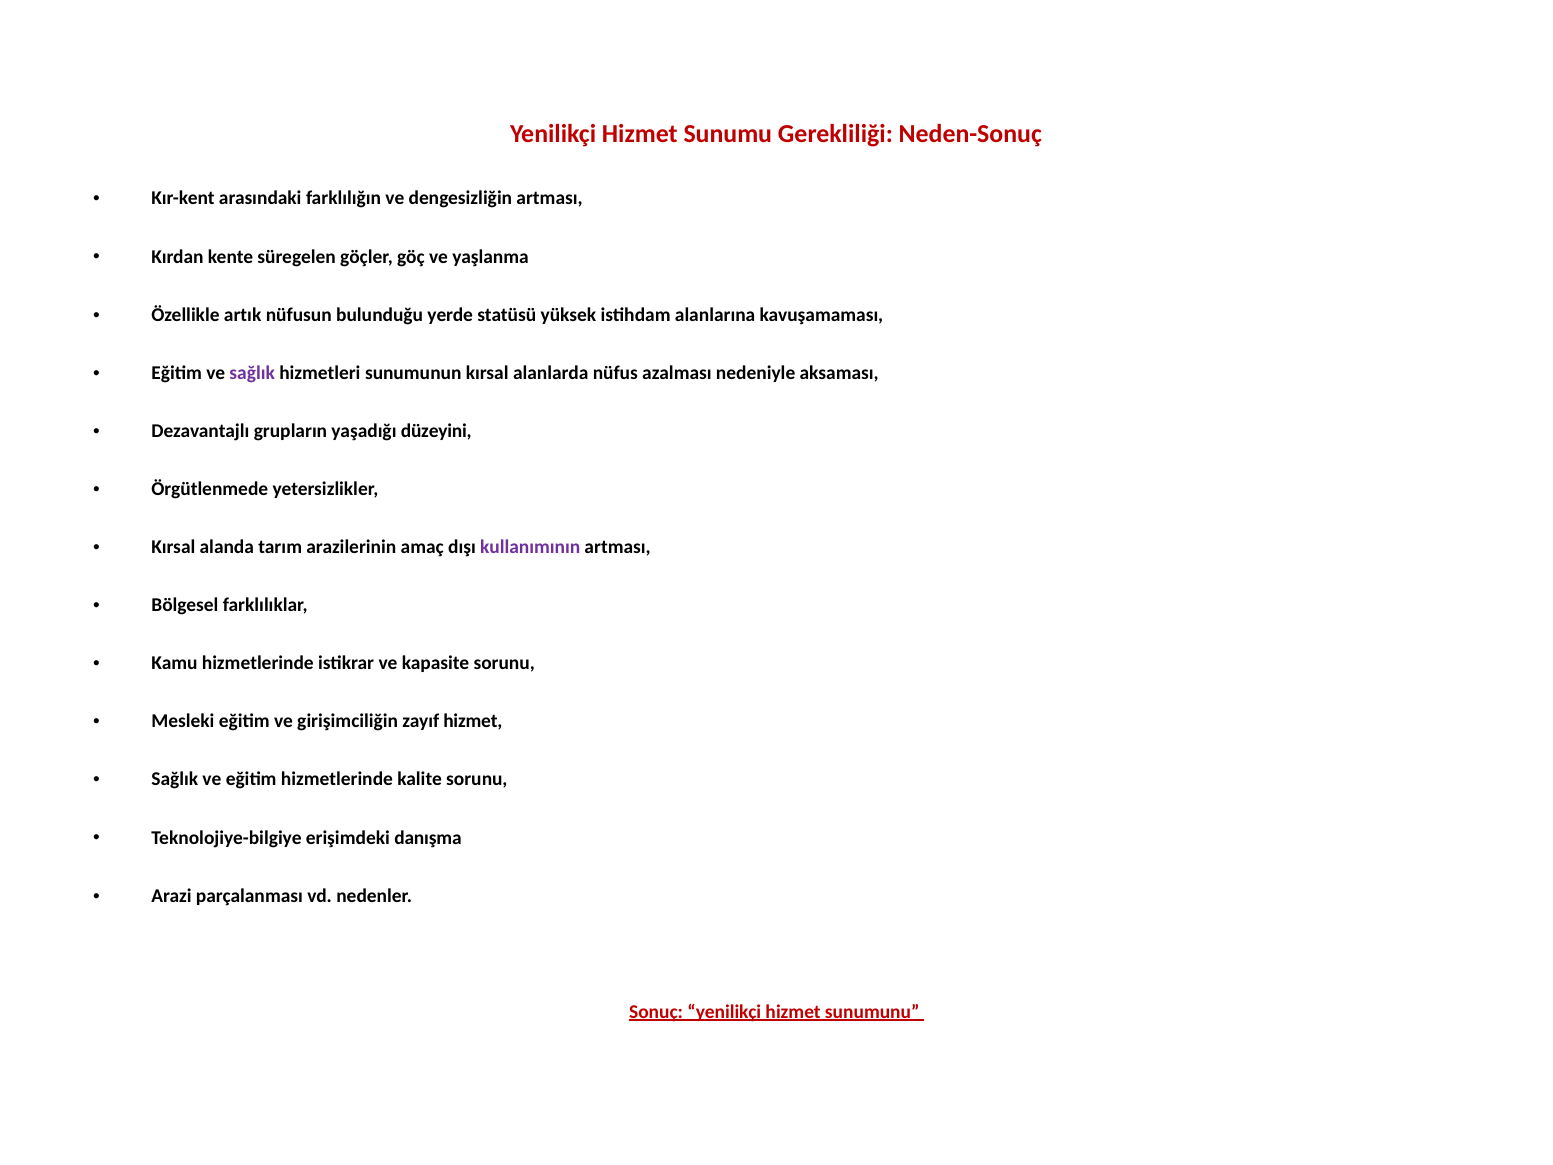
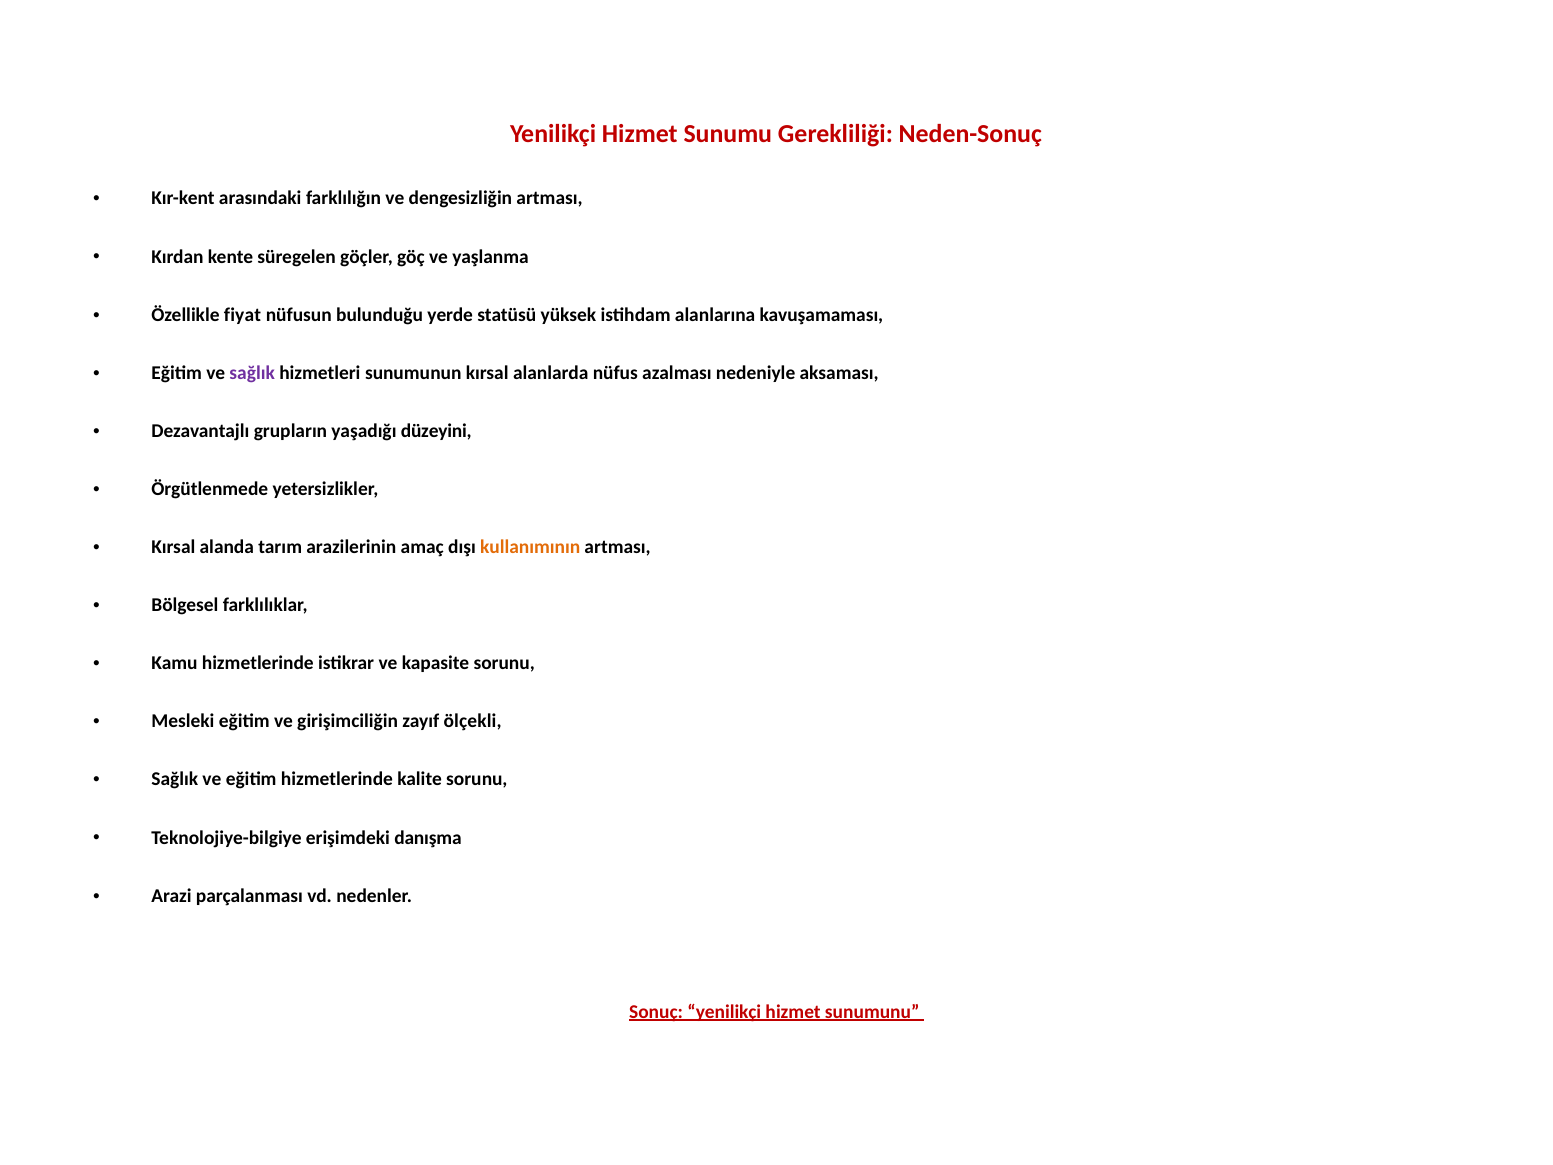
artık: artık -> fiyat (243, 315)
kullanımının colour: purple -> orange (530, 547)
zayıf hizmet: hizmet -> ölçekli (473, 721)
